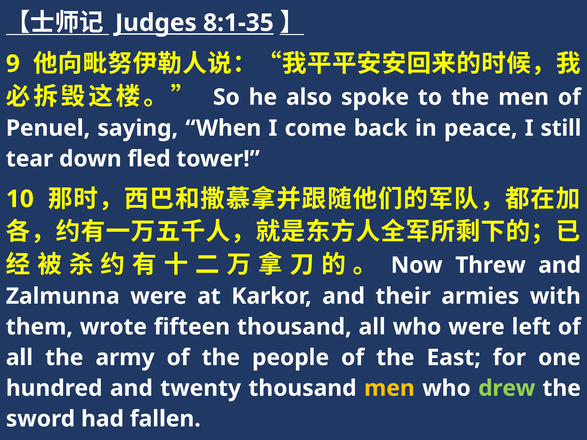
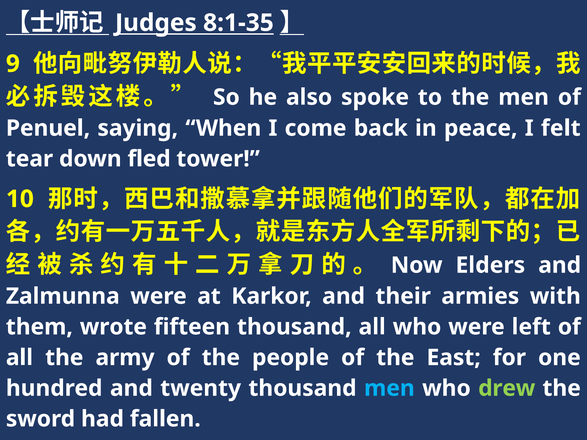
still: still -> felt (561, 128)
Threw: Threw -> Elders (490, 265)
men colour: yellow -> light blue (389, 388)
